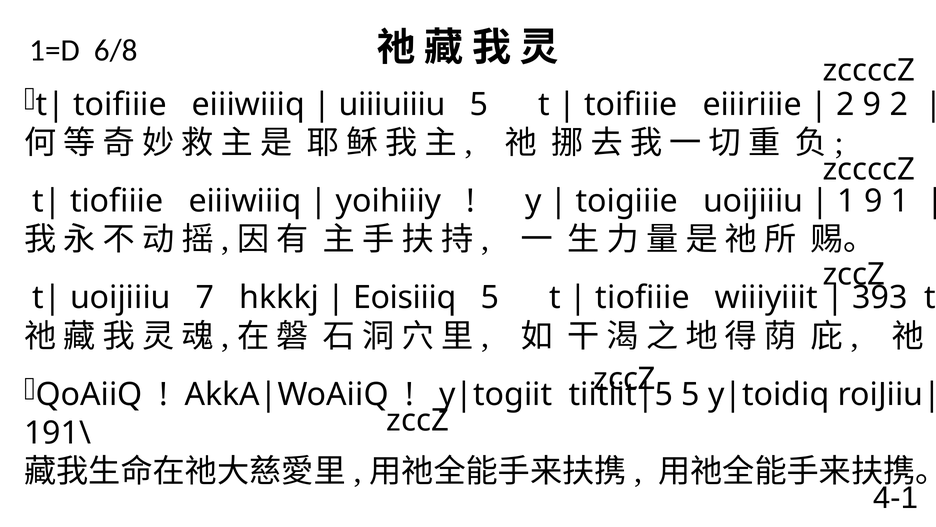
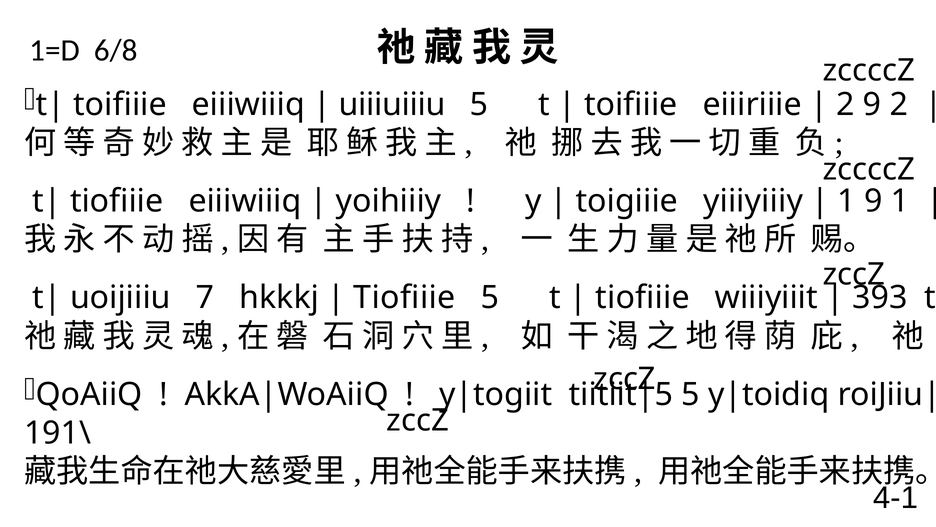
toigiiie uoijiiiu: uoijiiiu -> yiiiyiiiy (753, 201)
Eoisiiiq: Eoisiiiq -> Tiofiiie (404, 297)
